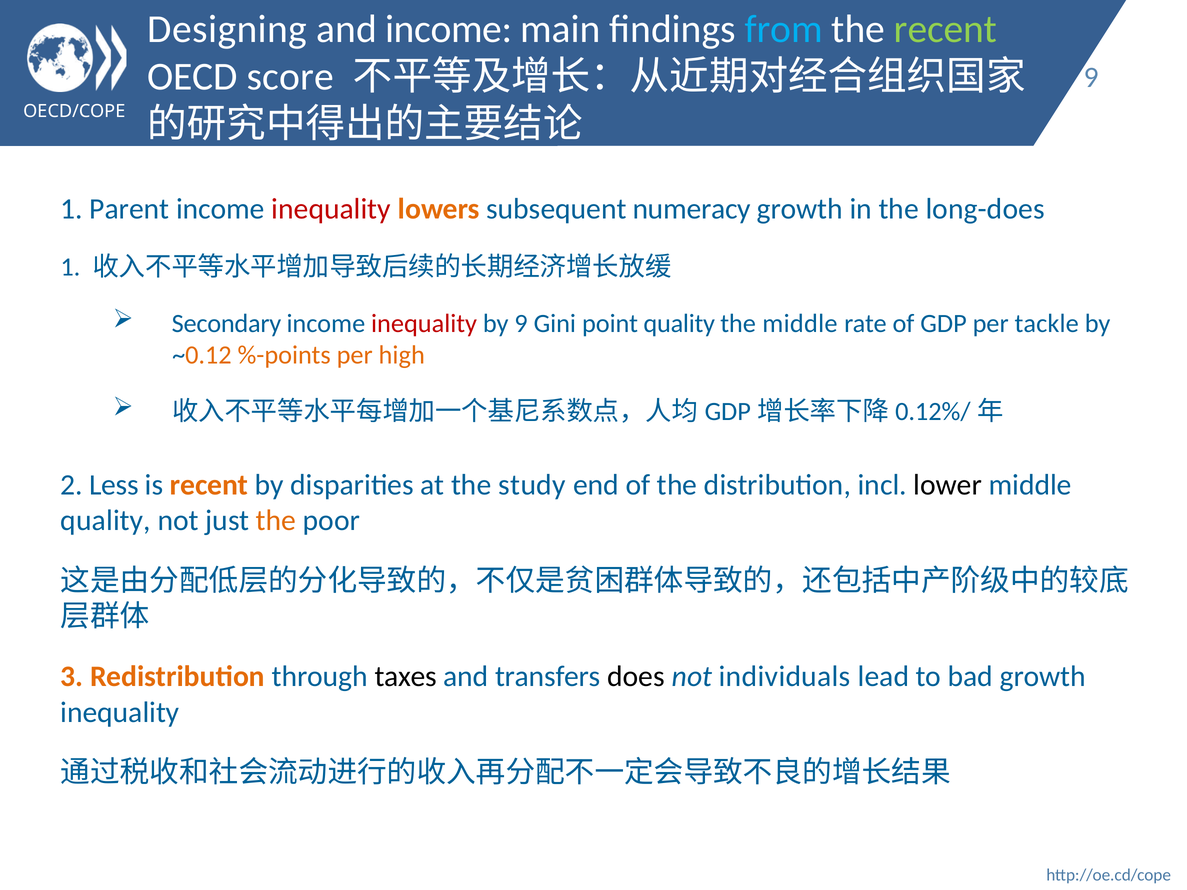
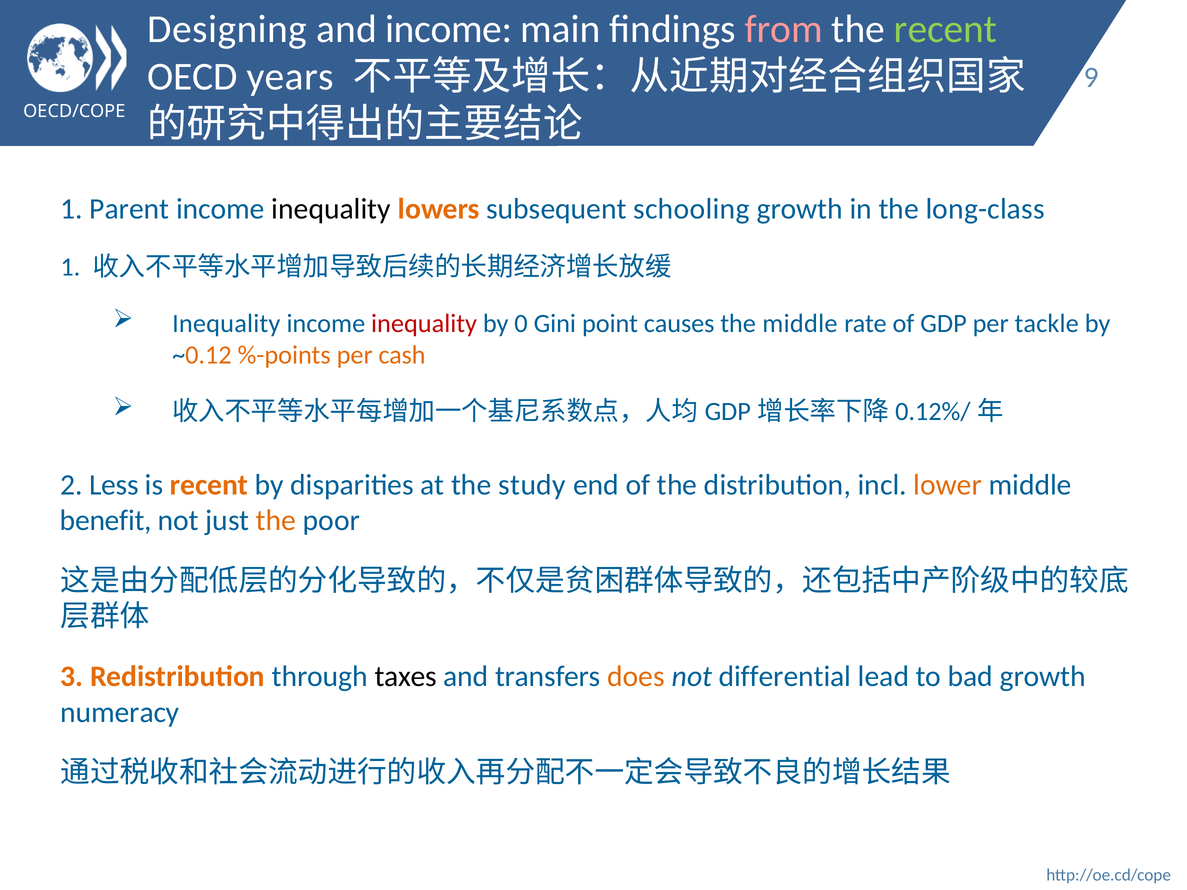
from colour: light blue -> pink (784, 29)
score: score -> years (290, 77)
inequality colour: red -> black (331, 209)
numeracy: numeracy -> schooling (691, 209)
long-does: long-does -> long-class (985, 209)
Secondary: Secondary -> Inequality (226, 324)
by 9: 9 -> 0 (521, 324)
point quality: quality -> causes (679, 324)
high: high -> cash (402, 355)
lower colour: black -> orange (948, 485)
quality: quality -> benefit (106, 521)
does colour: black -> orange (636, 677)
individuals: individuals -> differential (785, 677)
inequality: inequality -> numeracy (120, 712)
